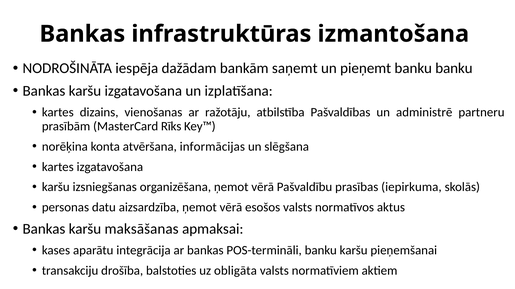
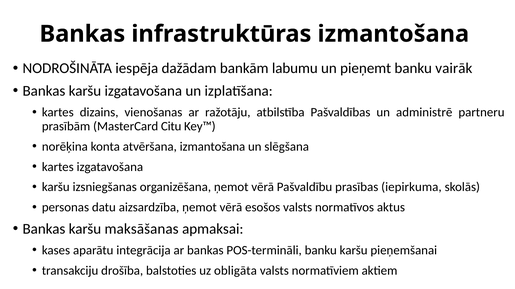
saņemt: saņemt -> labumu (295, 69)
banku banku: banku -> vairāk (454, 69)
Rīks: Rīks -> Citu (171, 127)
atvēršana informācijas: informācijas -> izmantošana (212, 147)
